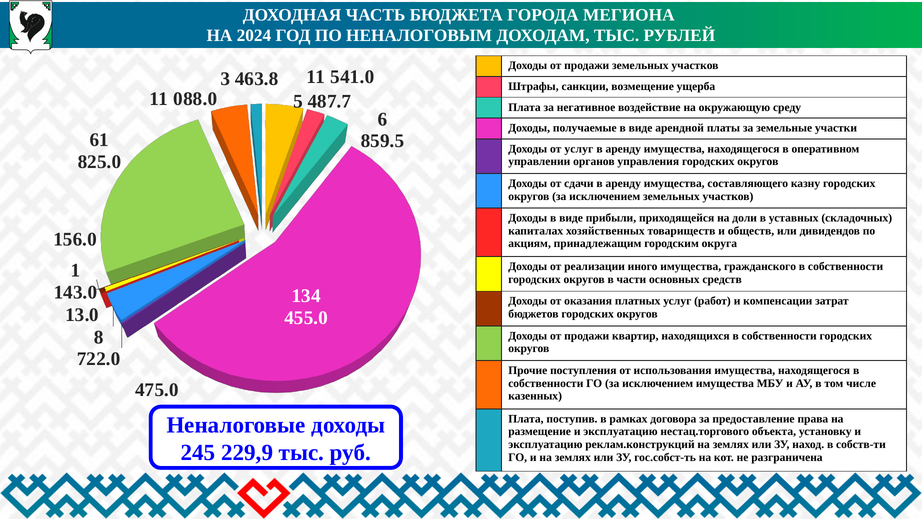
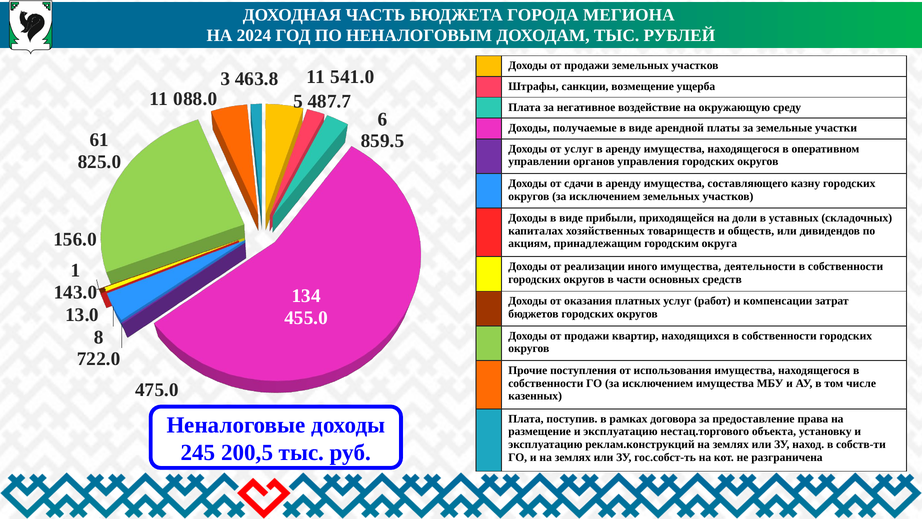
гражданского: гражданского -> деятельности (760, 266)
229,9: 229,9 -> 200,5 (247, 452)
